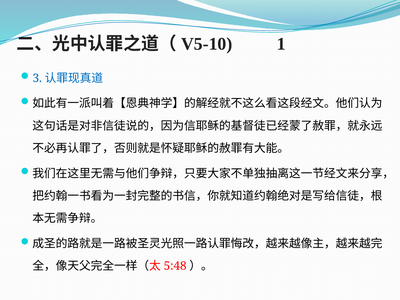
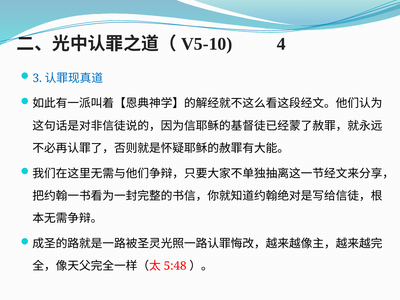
1: 1 -> 4 (281, 44)
